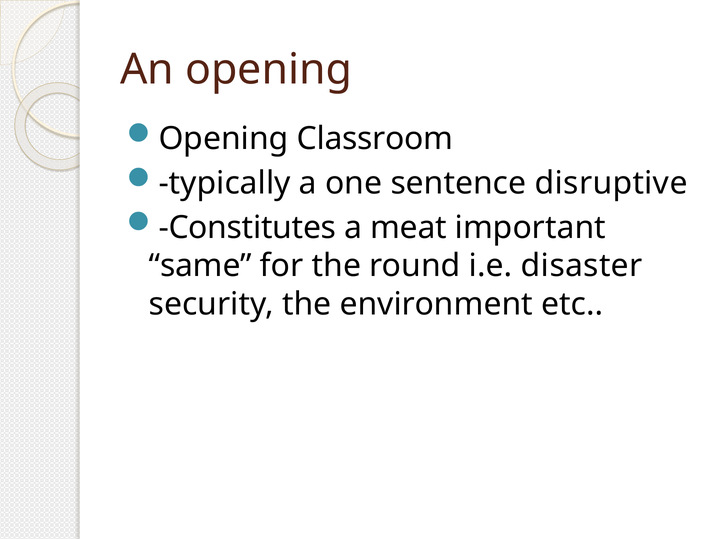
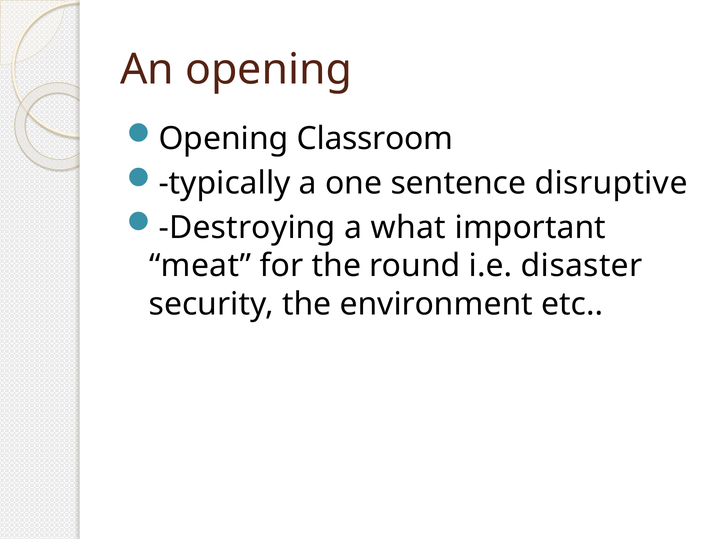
Constitutes: Constitutes -> Destroying (247, 228)
meat: meat -> what (408, 228)
same: same -> meat (200, 266)
